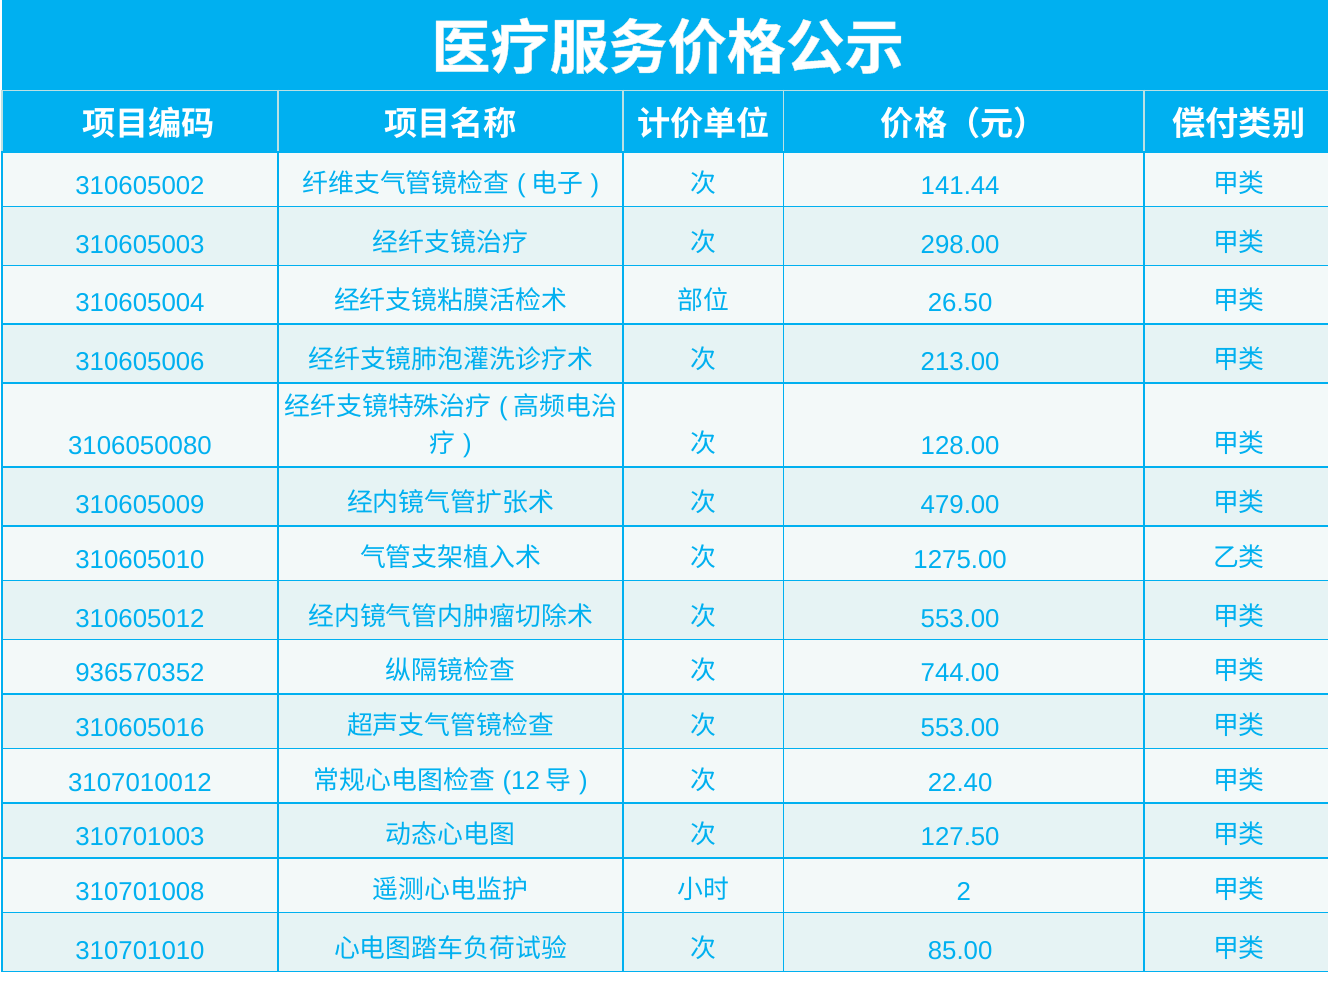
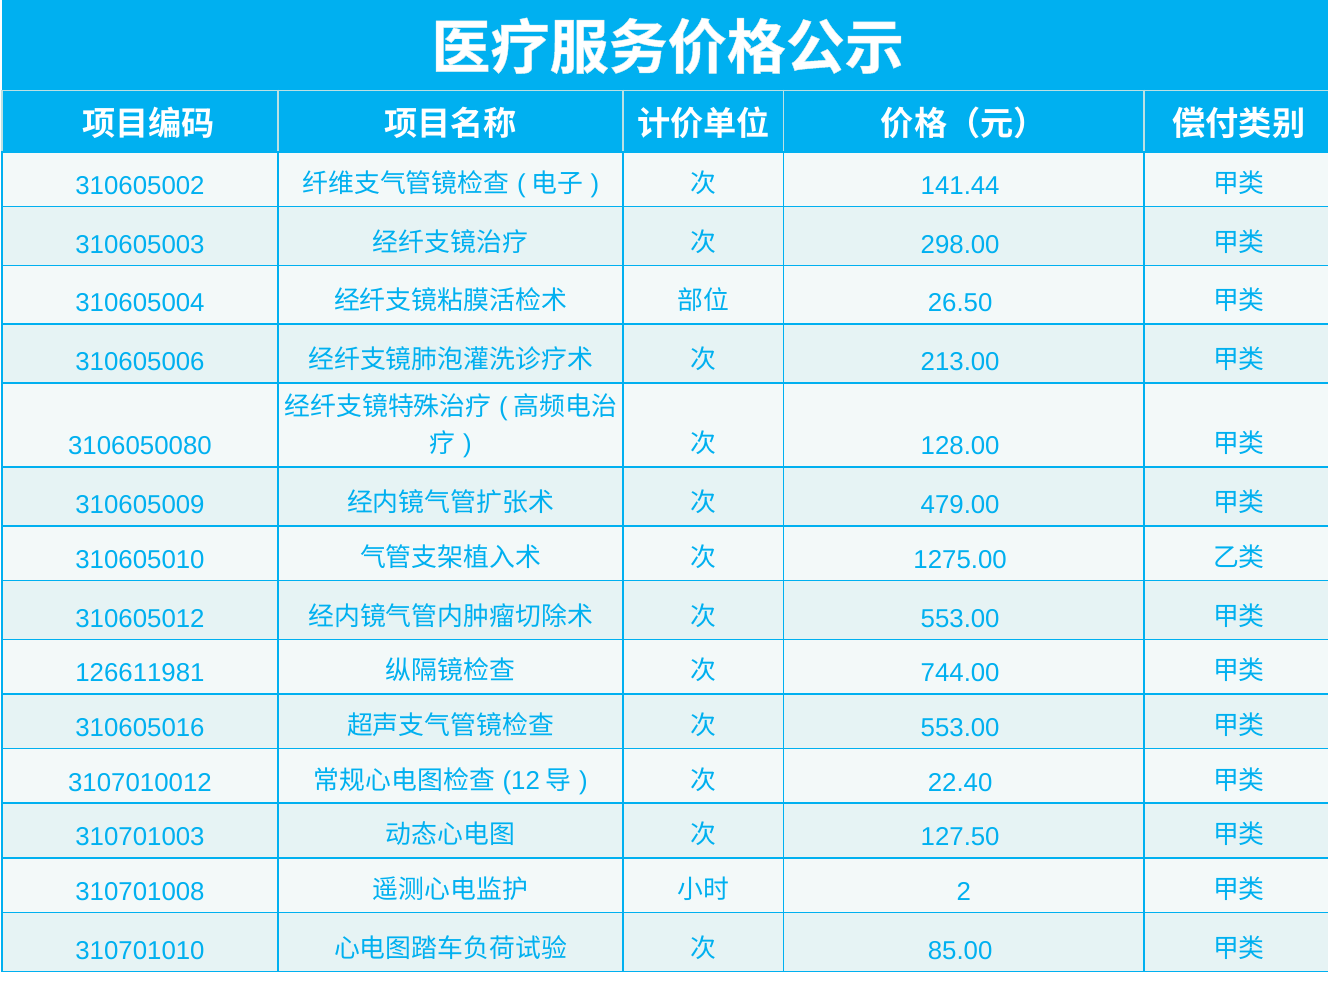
936570352: 936570352 -> 126611981 (140, 673)
